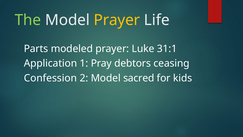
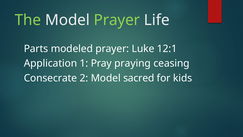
Prayer colour: yellow -> light green (117, 20)
31:1: 31:1 -> 12:1 (167, 49)
debtors: debtors -> praying (133, 63)
Confession: Confession -> Consecrate (50, 78)
